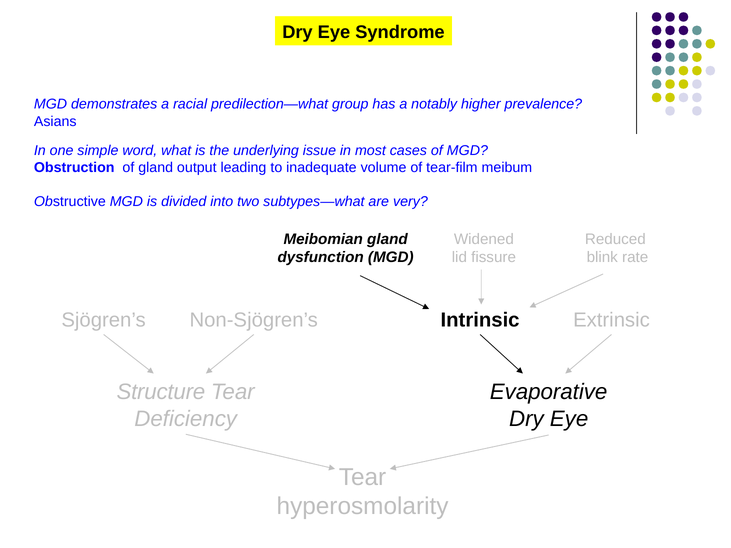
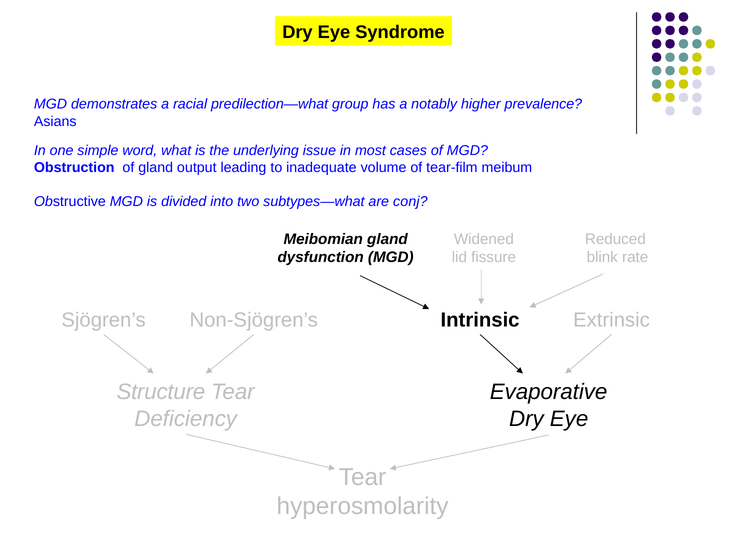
very: very -> conj (410, 202)
